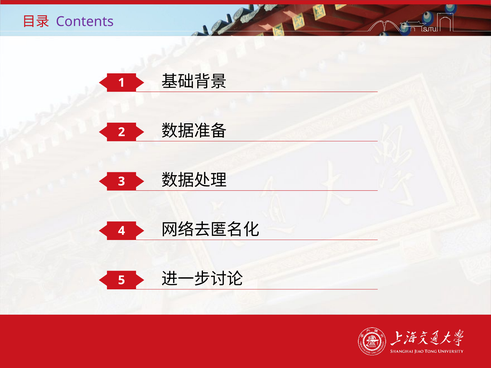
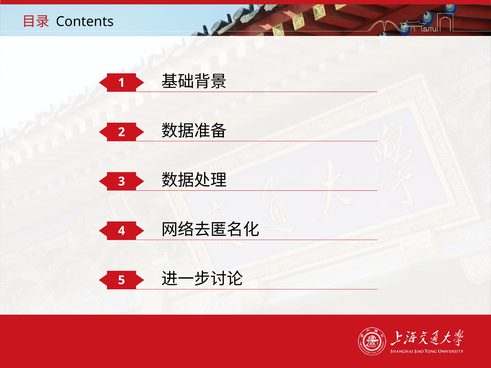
Contents colour: purple -> black (85, 22)
